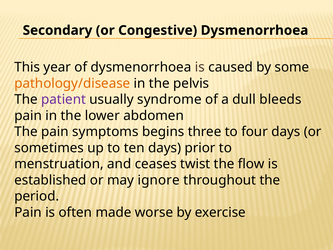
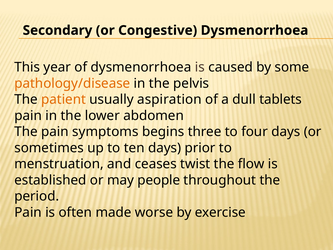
patient colour: purple -> orange (64, 99)
syndrome: syndrome -> aspiration (169, 99)
bleeds: bleeds -> tablets (281, 99)
ignore: ignore -> people (159, 180)
